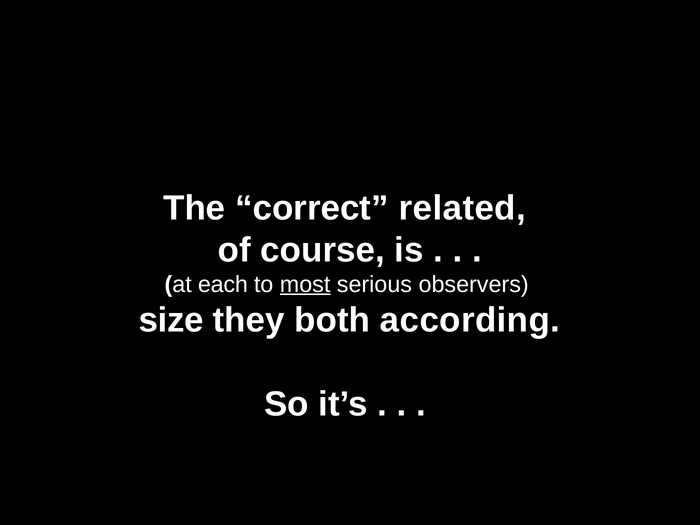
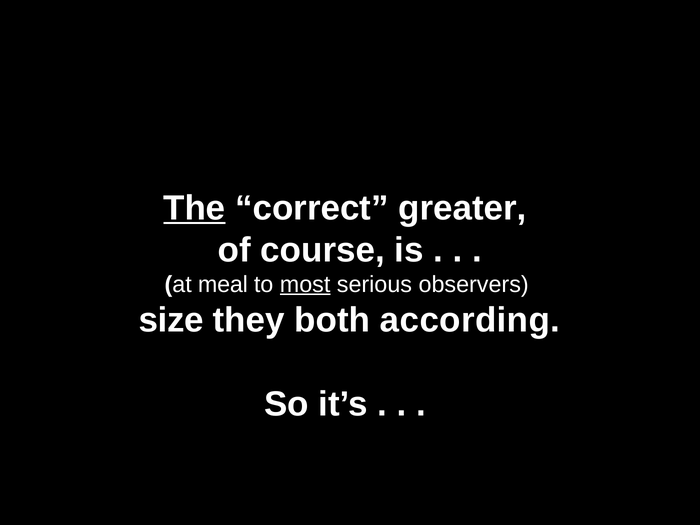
The underline: none -> present (194, 208)
related: related -> greater (463, 208)
each: each -> meal (223, 284)
